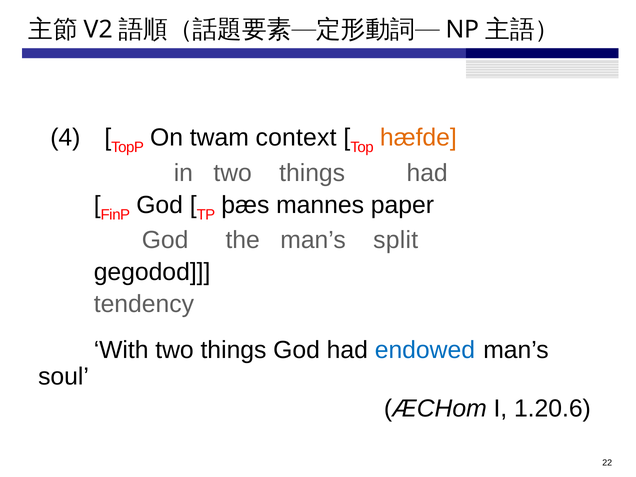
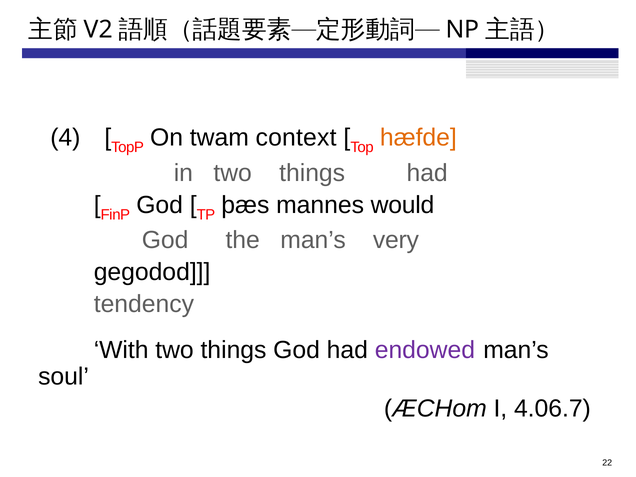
paper: paper -> would (403, 205)
split: split -> very (396, 240)
endowed colour: blue -> purple (425, 350)
1.20.6: 1.20.6 -> 4.06.7 (552, 408)
